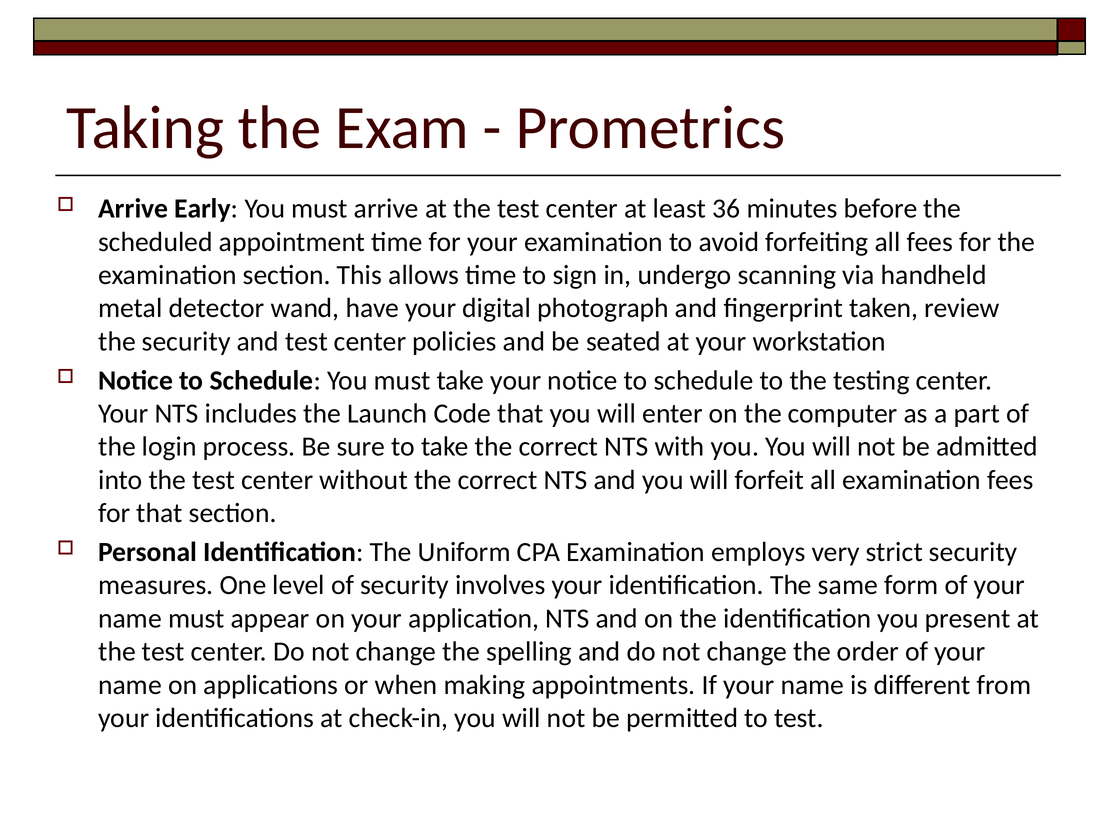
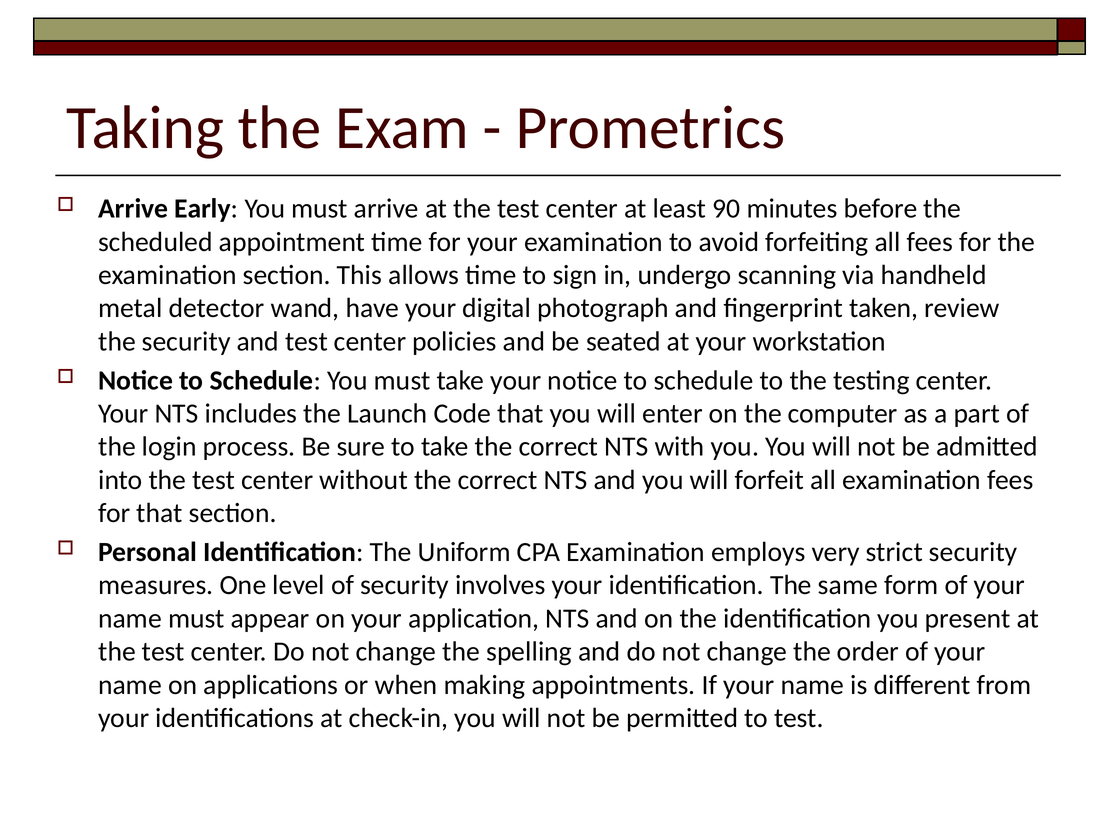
36: 36 -> 90 (726, 208)
